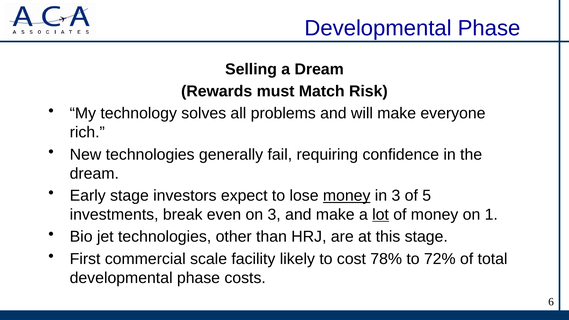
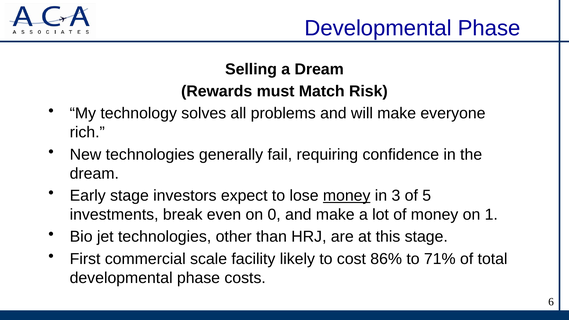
on 3: 3 -> 0 (274, 215)
lot underline: present -> none (381, 215)
78%: 78% -> 86% (386, 259)
72%: 72% -> 71% (440, 259)
